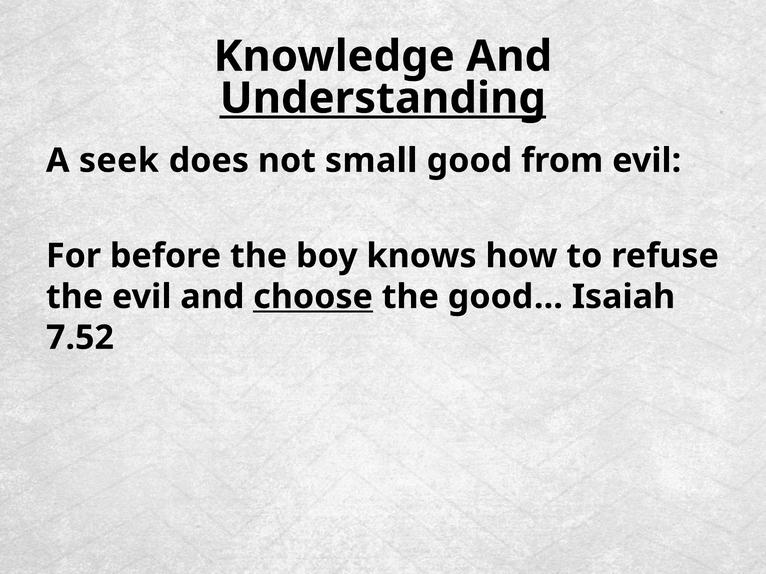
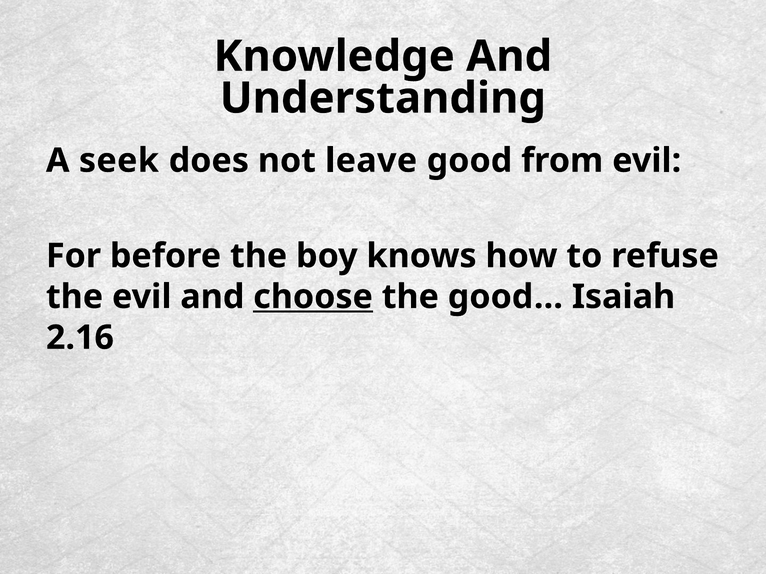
Understanding underline: present -> none (383, 98)
small: small -> leave (371, 161)
7.52: 7.52 -> 2.16 (80, 338)
